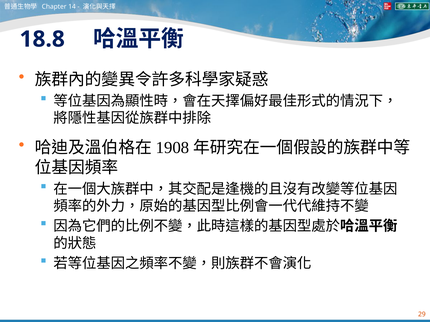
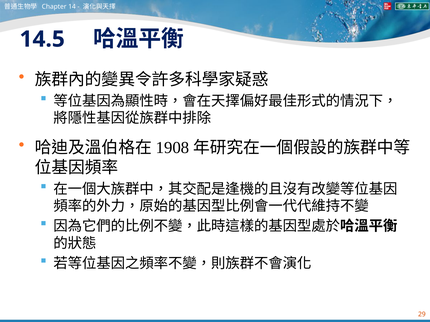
18.8: 18.8 -> 14.5 (42, 39)
